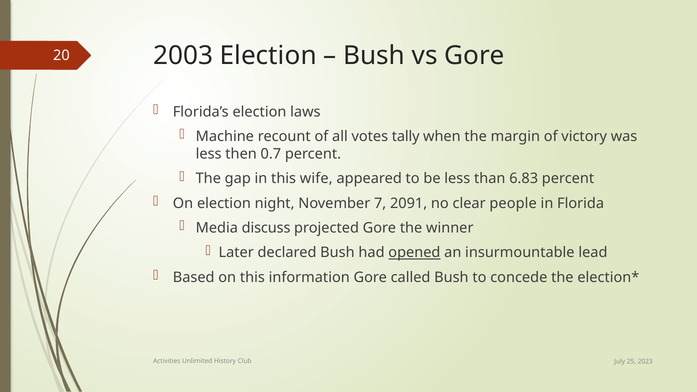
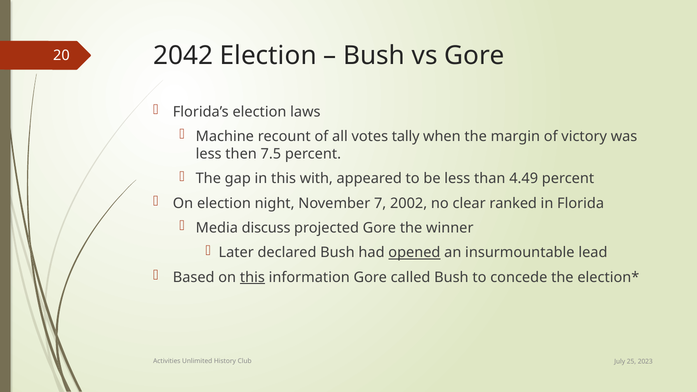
2003: 2003 -> 2042 (183, 56)
0.7: 0.7 -> 7.5 (271, 154)
wife: wife -> with (316, 179)
6.83: 6.83 -> 4.49 (524, 179)
2091: 2091 -> 2002 (409, 203)
people: people -> ranked (513, 203)
this underline: none -> present (252, 277)
